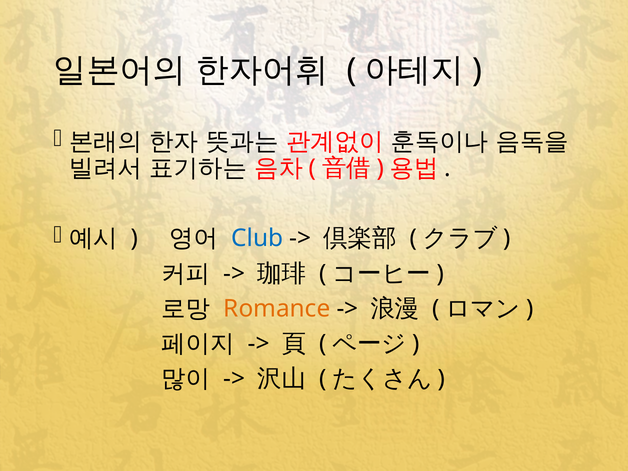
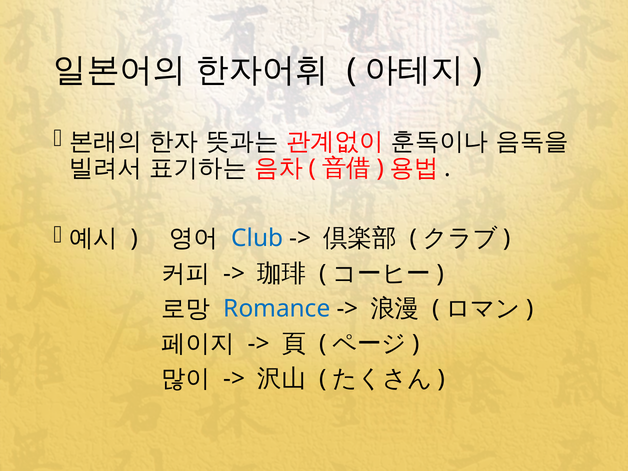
Romance colour: orange -> blue (277, 309)
